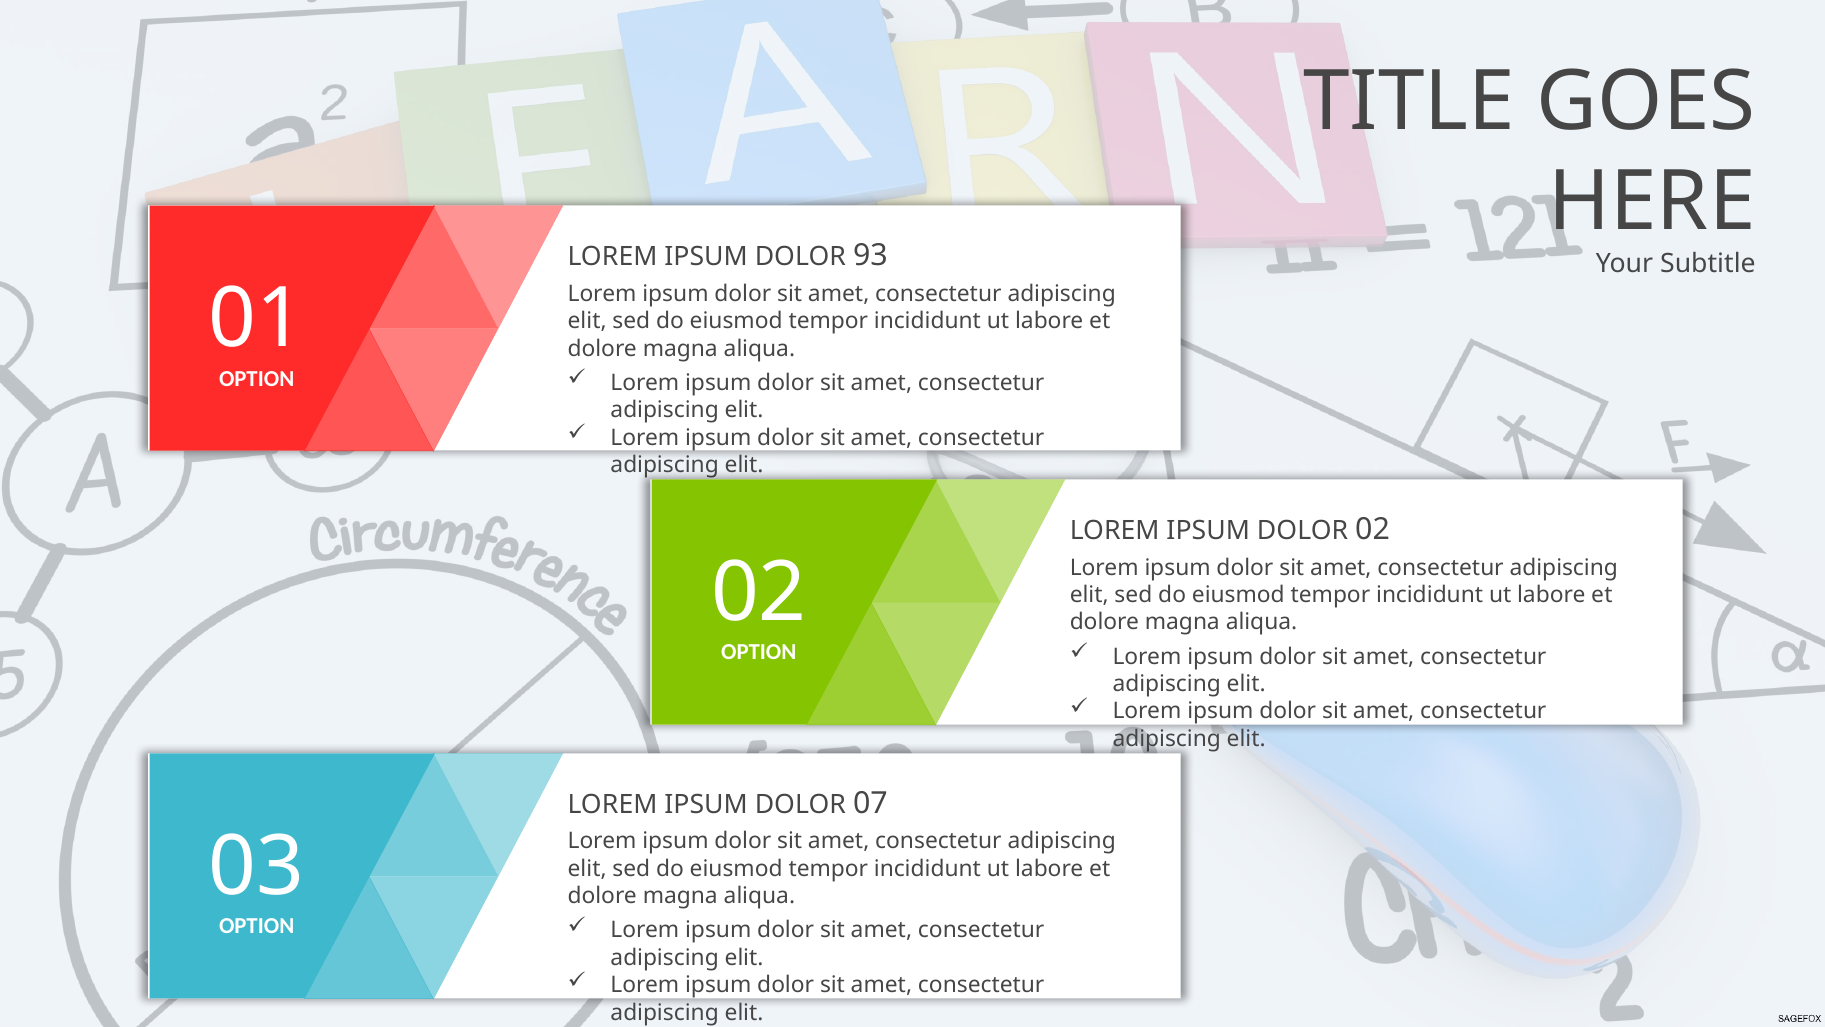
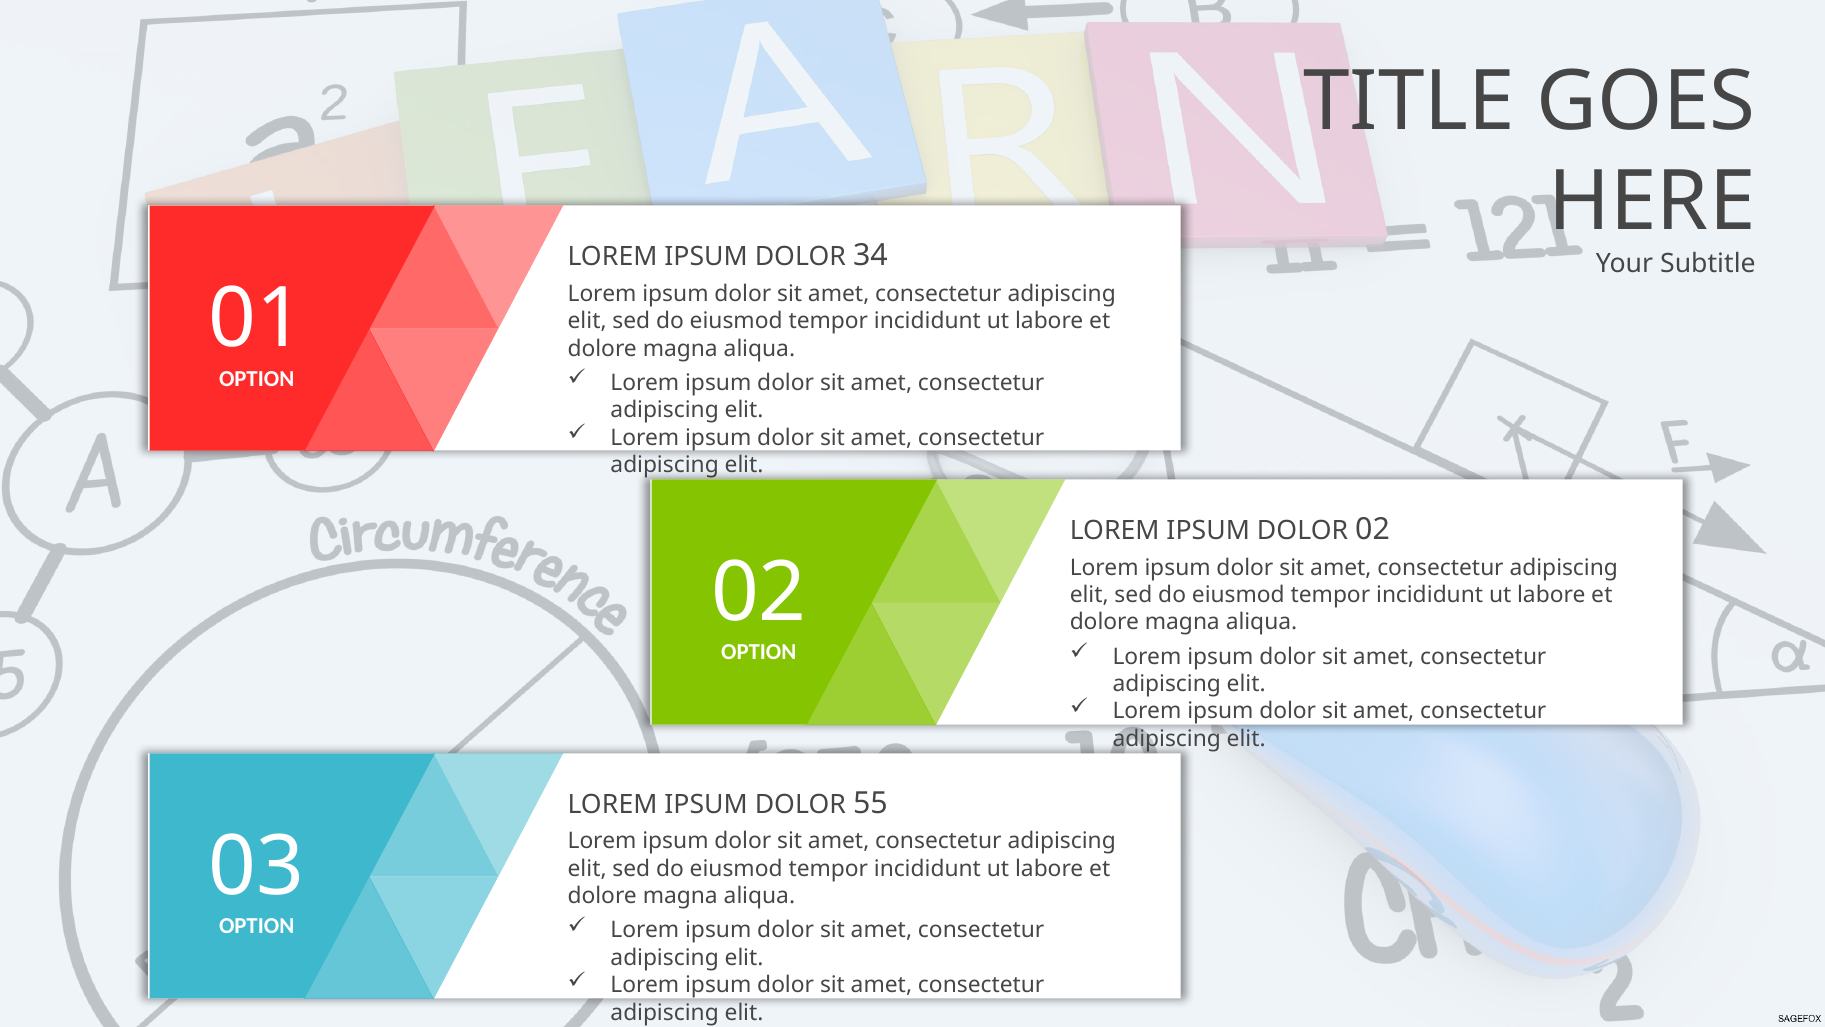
93: 93 -> 34 (870, 255)
07: 07 -> 55 (870, 803)
